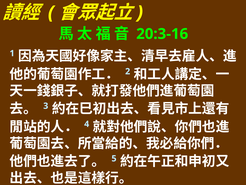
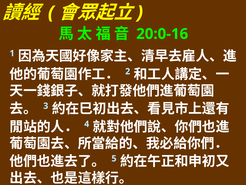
20:3-16: 20:3-16 -> 20:0-16 (162, 34)
